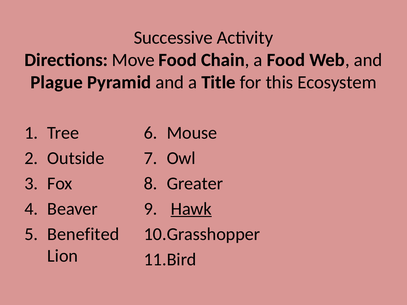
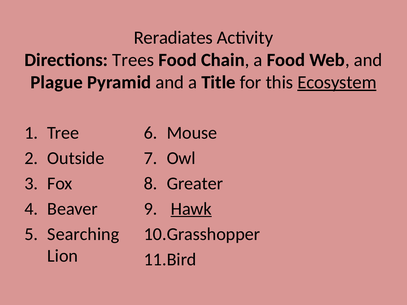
Successive: Successive -> Reradiates (173, 38)
Move: Move -> Trees (133, 60)
Ecosystem underline: none -> present (337, 82)
Benefited: Benefited -> Searching (83, 234)
